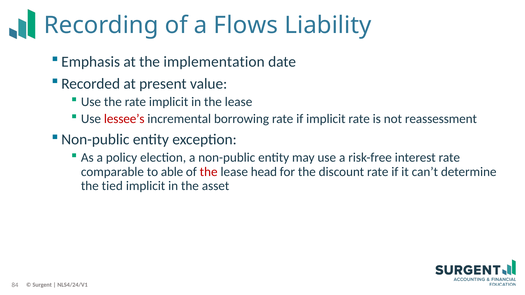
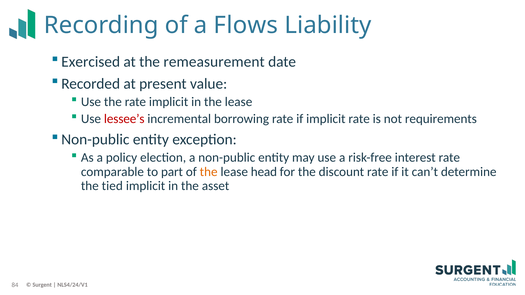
Emphasis: Emphasis -> Exercised (91, 62)
implementation: implementation -> remeasurement (214, 62)
reassessment: reassessment -> requirements (441, 119)
able: able -> part (172, 172)
the colour: red -> orange (209, 172)
